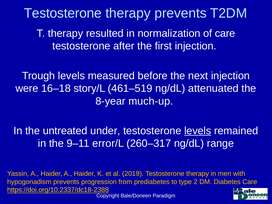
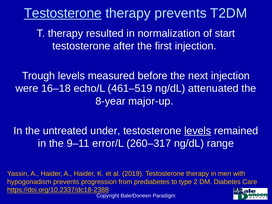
Testosterone underline: none -> present (63, 13)
of care: care -> start (225, 33)
story/L: story/L -> echo/L (89, 88)
much-up: much-up -> major-up (151, 101)
